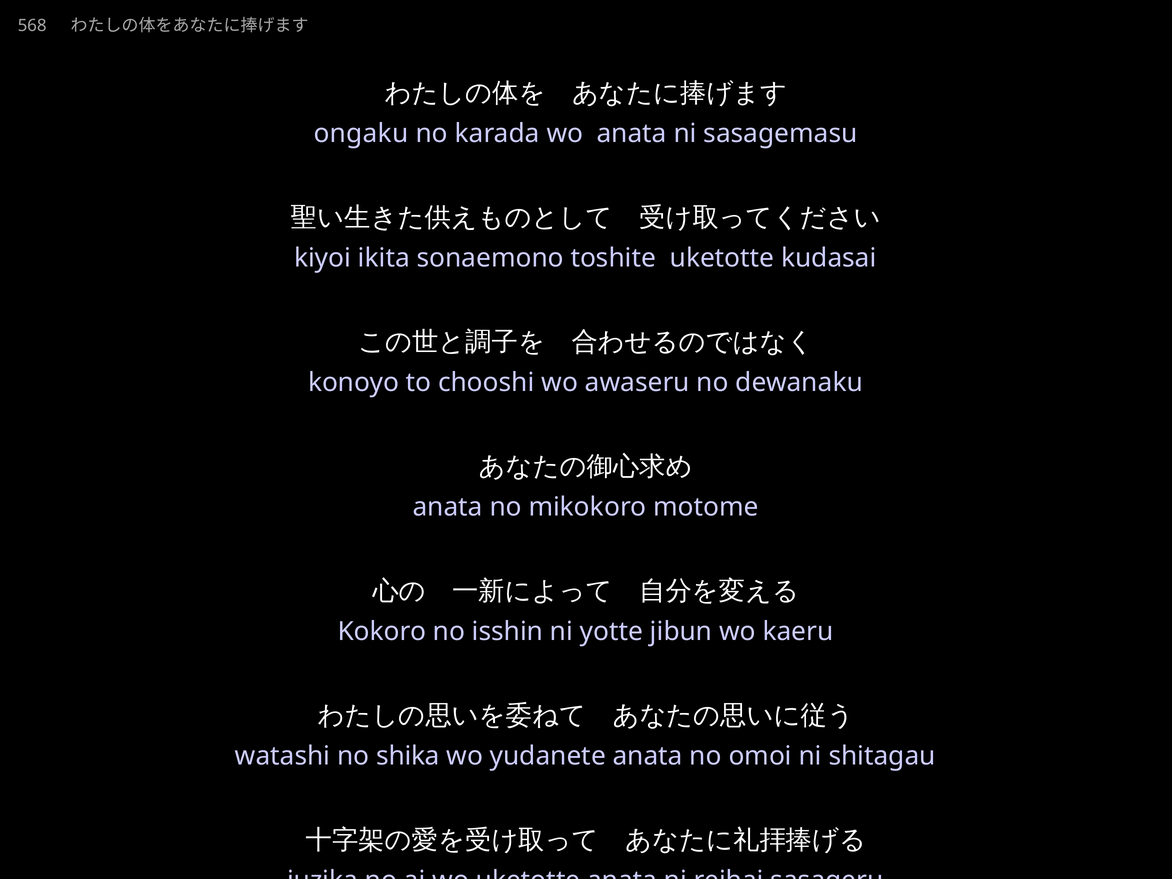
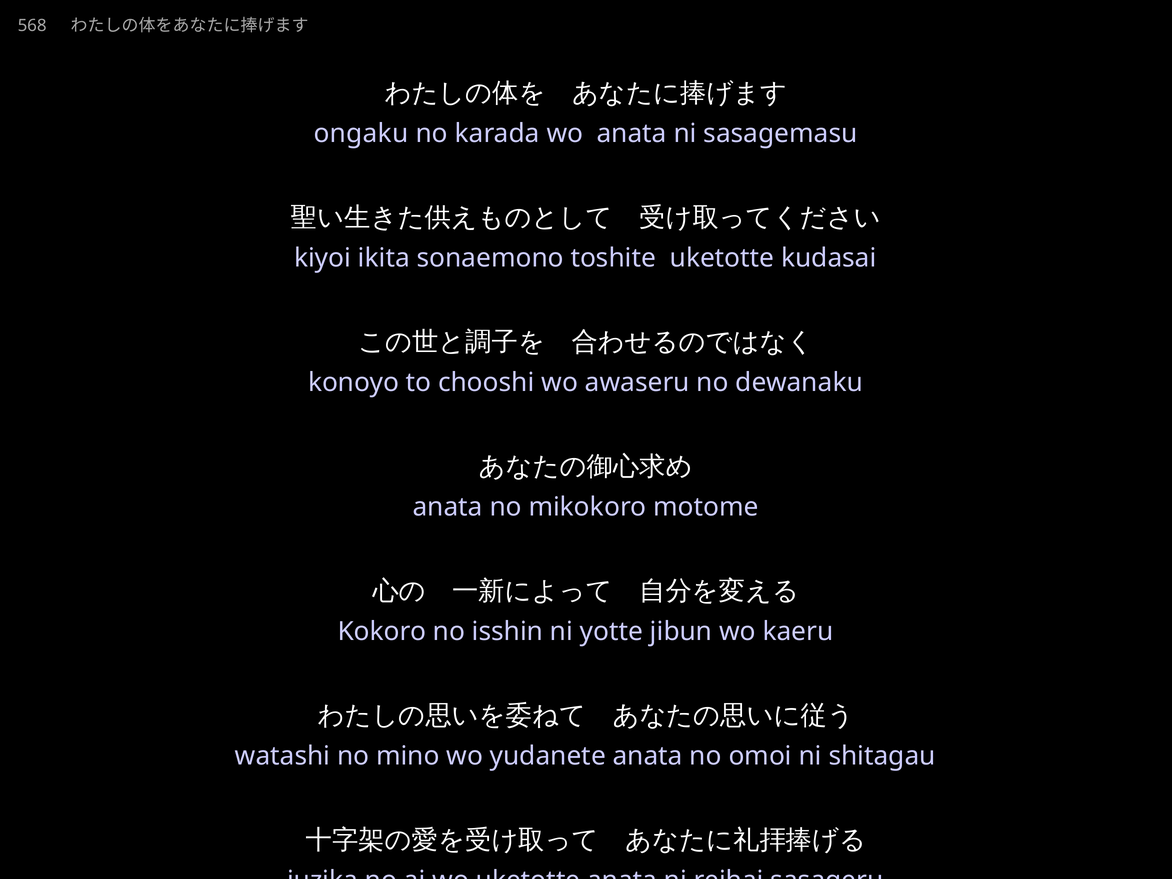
shika: shika -> mino (408, 756)
